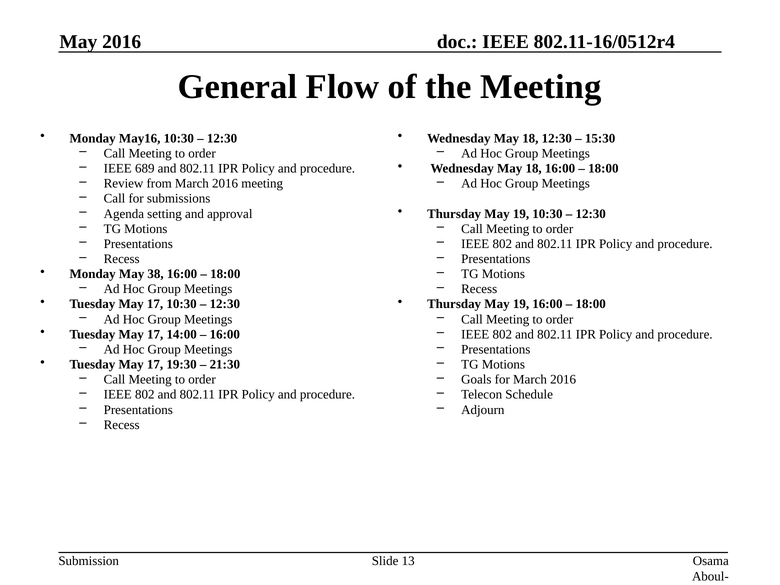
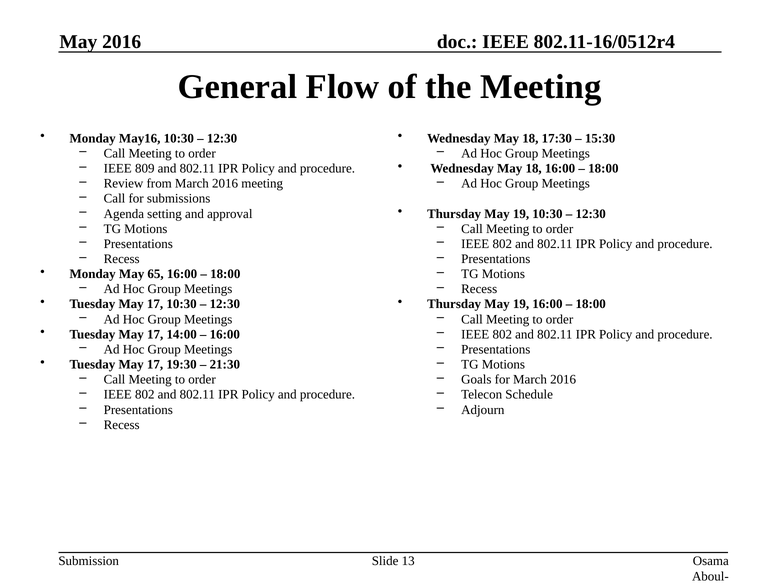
18 12:30: 12:30 -> 17:30 (557, 138)
689: 689 -> 809 (145, 168)
38: 38 -> 65 (156, 274)
